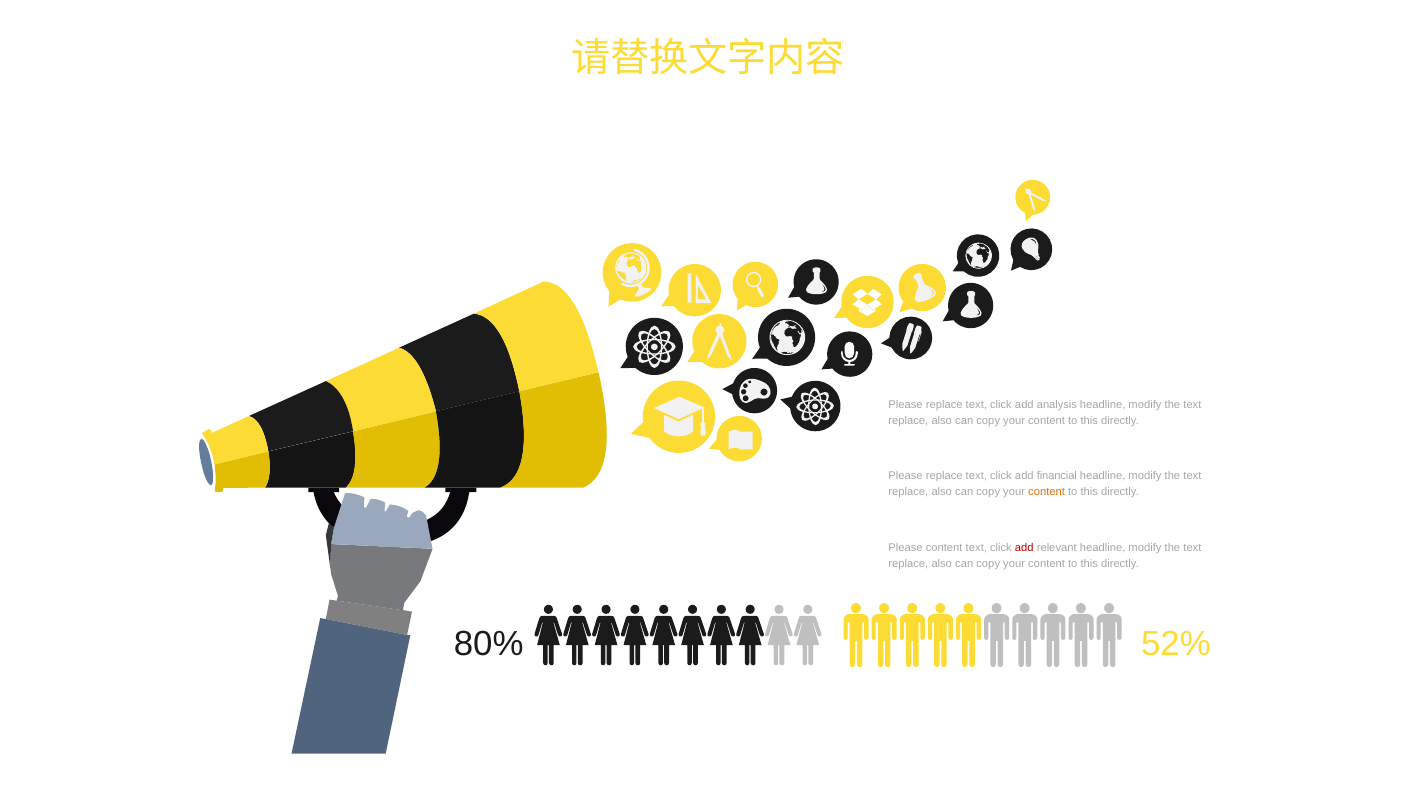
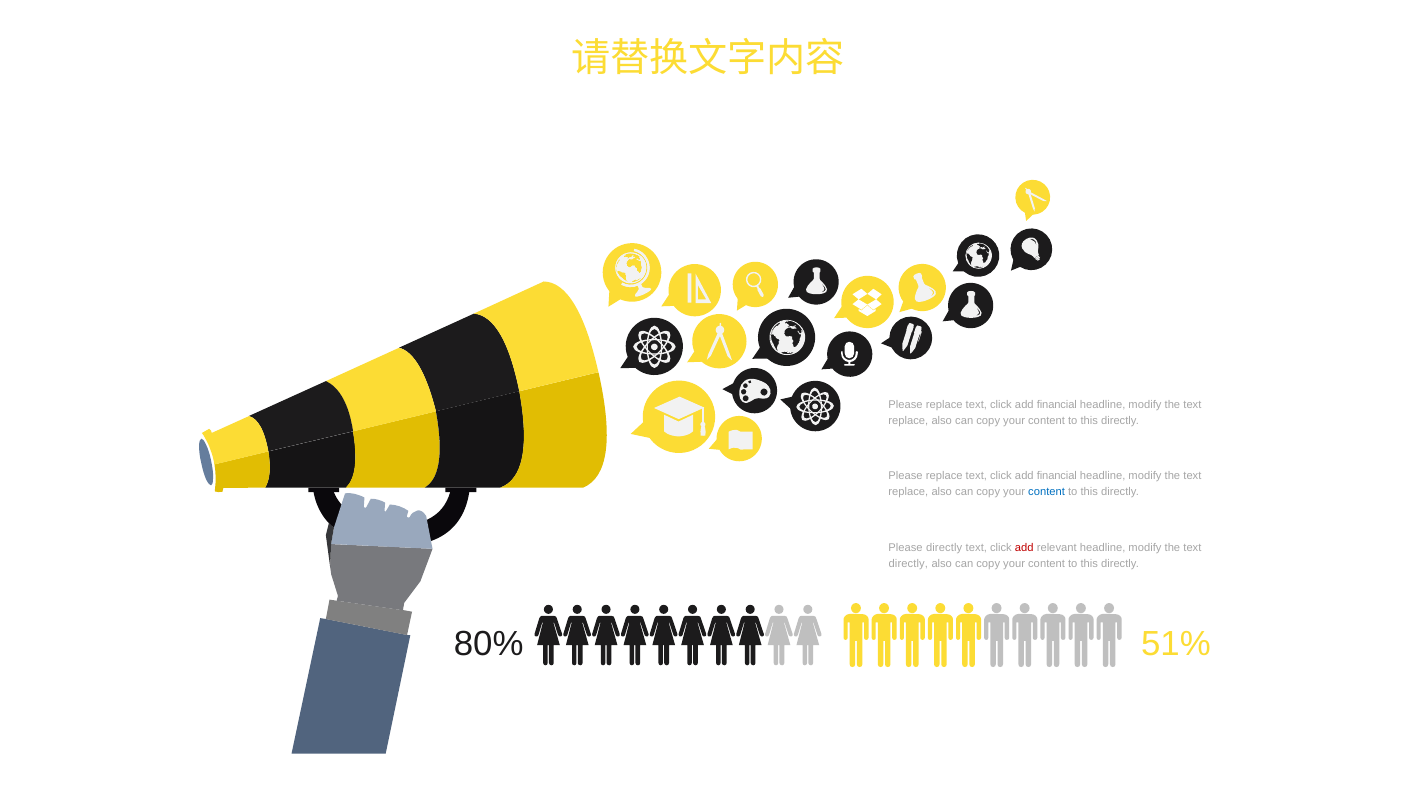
analysis: analysis -> financial (1057, 405)
content colour: orange -> blue (1047, 492)
Please content: content -> directly (944, 547)
replace: replace -> directly (908, 563)
52%: 52% -> 51% (1176, 643)
